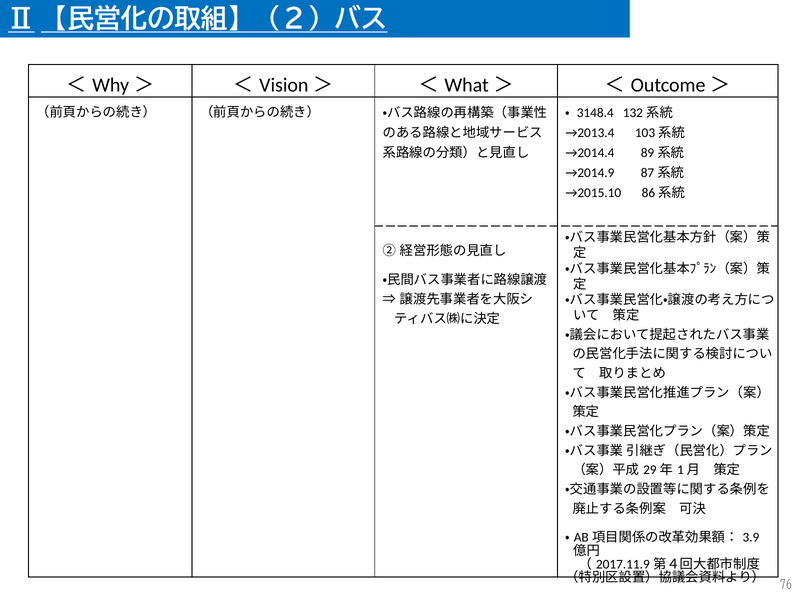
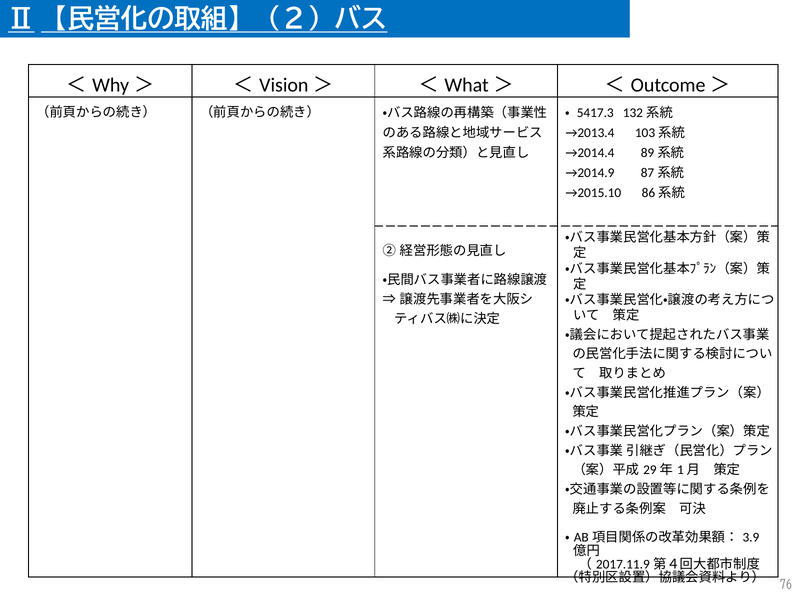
3148.4: 3148.4 -> 5417.3 (595, 113)
